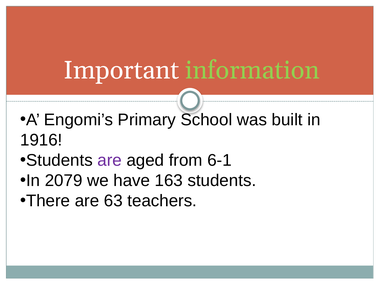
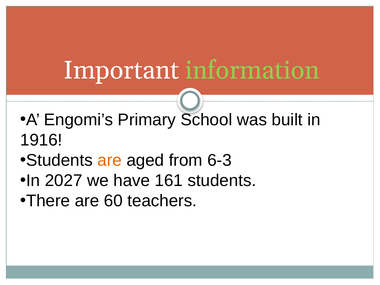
are colour: purple -> orange (110, 160)
6-1: 6-1 -> 6-3 (219, 160)
2079: 2079 -> 2027 (64, 181)
163: 163 -> 161 (169, 181)
63: 63 -> 60 (113, 201)
